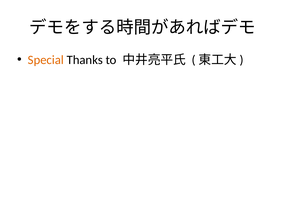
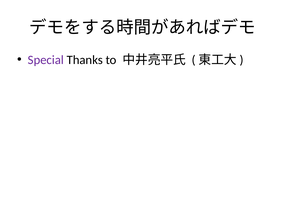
Special colour: orange -> purple (46, 60)
